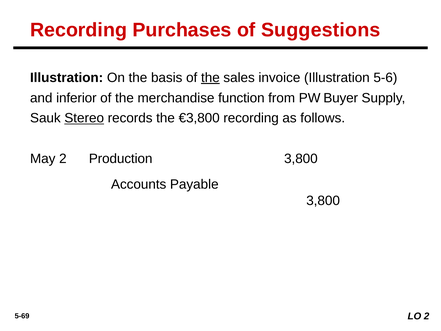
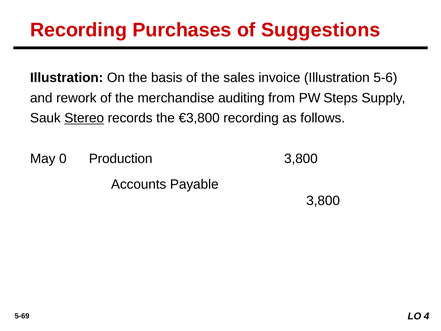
the underline: present -> none (210, 78)
inferior: inferior -> rework (76, 98)
function: function -> auditing (241, 98)
Buyer: Buyer -> Steps (341, 98)
May 2: 2 -> 0 (63, 159)
LO 2: 2 -> 4 (427, 316)
